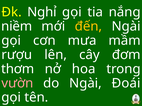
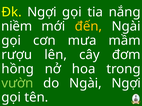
Đk Nghỉ: Nghỉ -> Ngợi (42, 12)
thơm: thơm -> hồng (18, 69)
vườn colour: pink -> light green (17, 84)
Ngài Đoái: Đoái -> Ngợi (126, 84)
